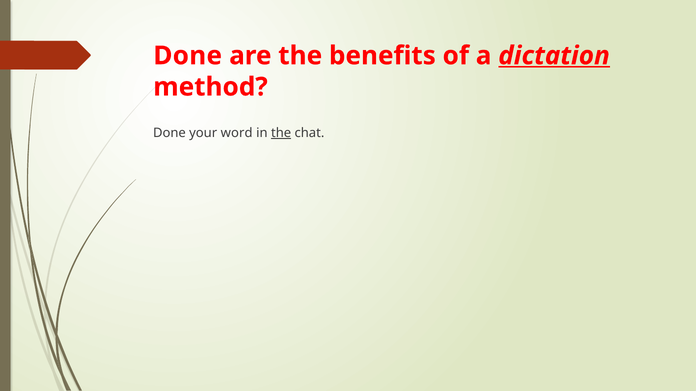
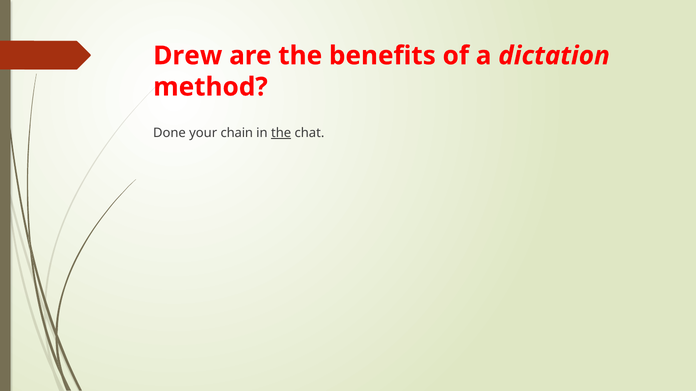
Done: Done -> Drew (188, 56)
dictation underline: present -> none (554, 56)
word: word -> chain (237, 133)
